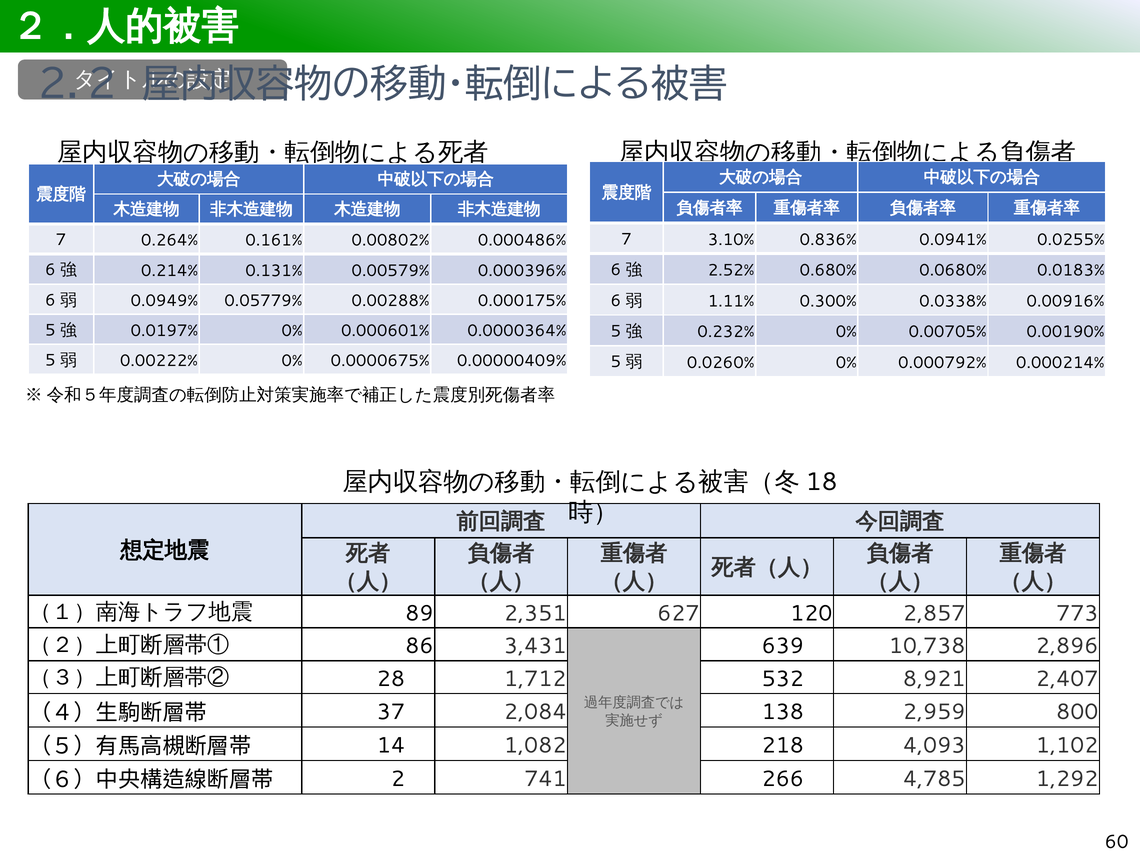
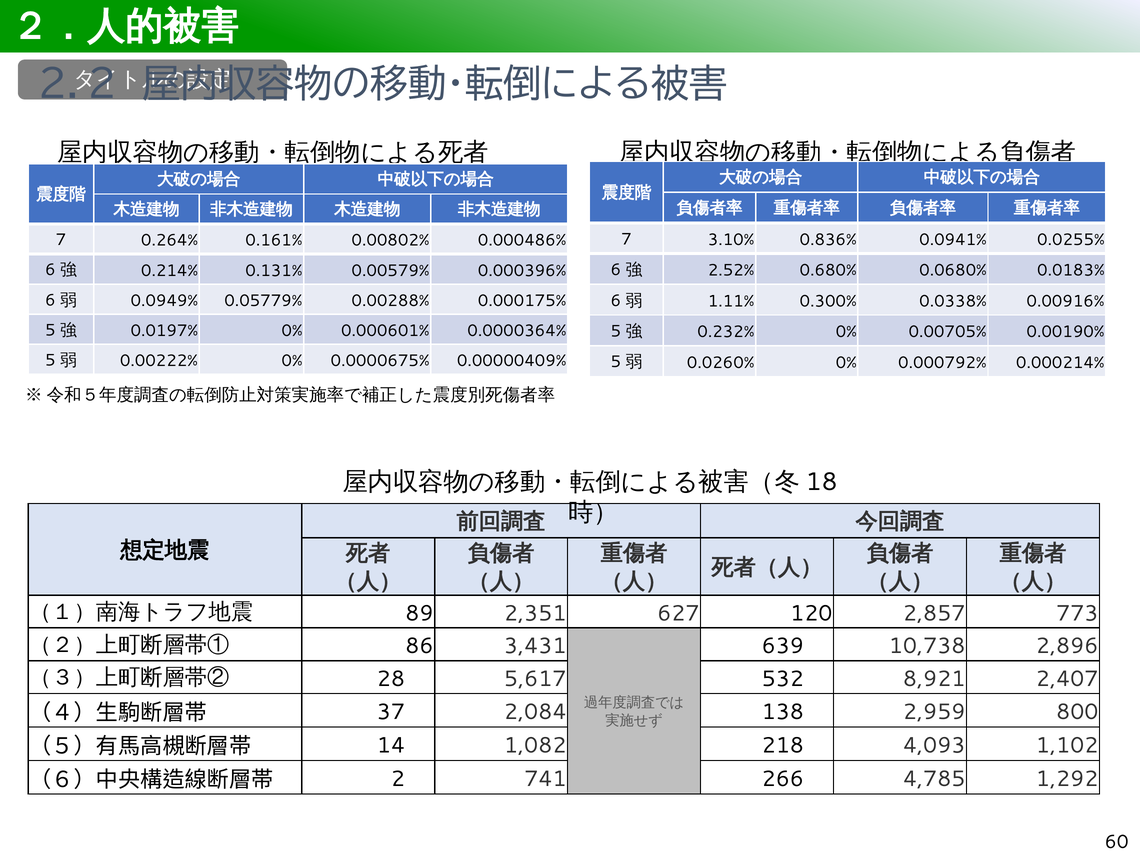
1,712: 1,712 -> 5,617 (535, 679)
